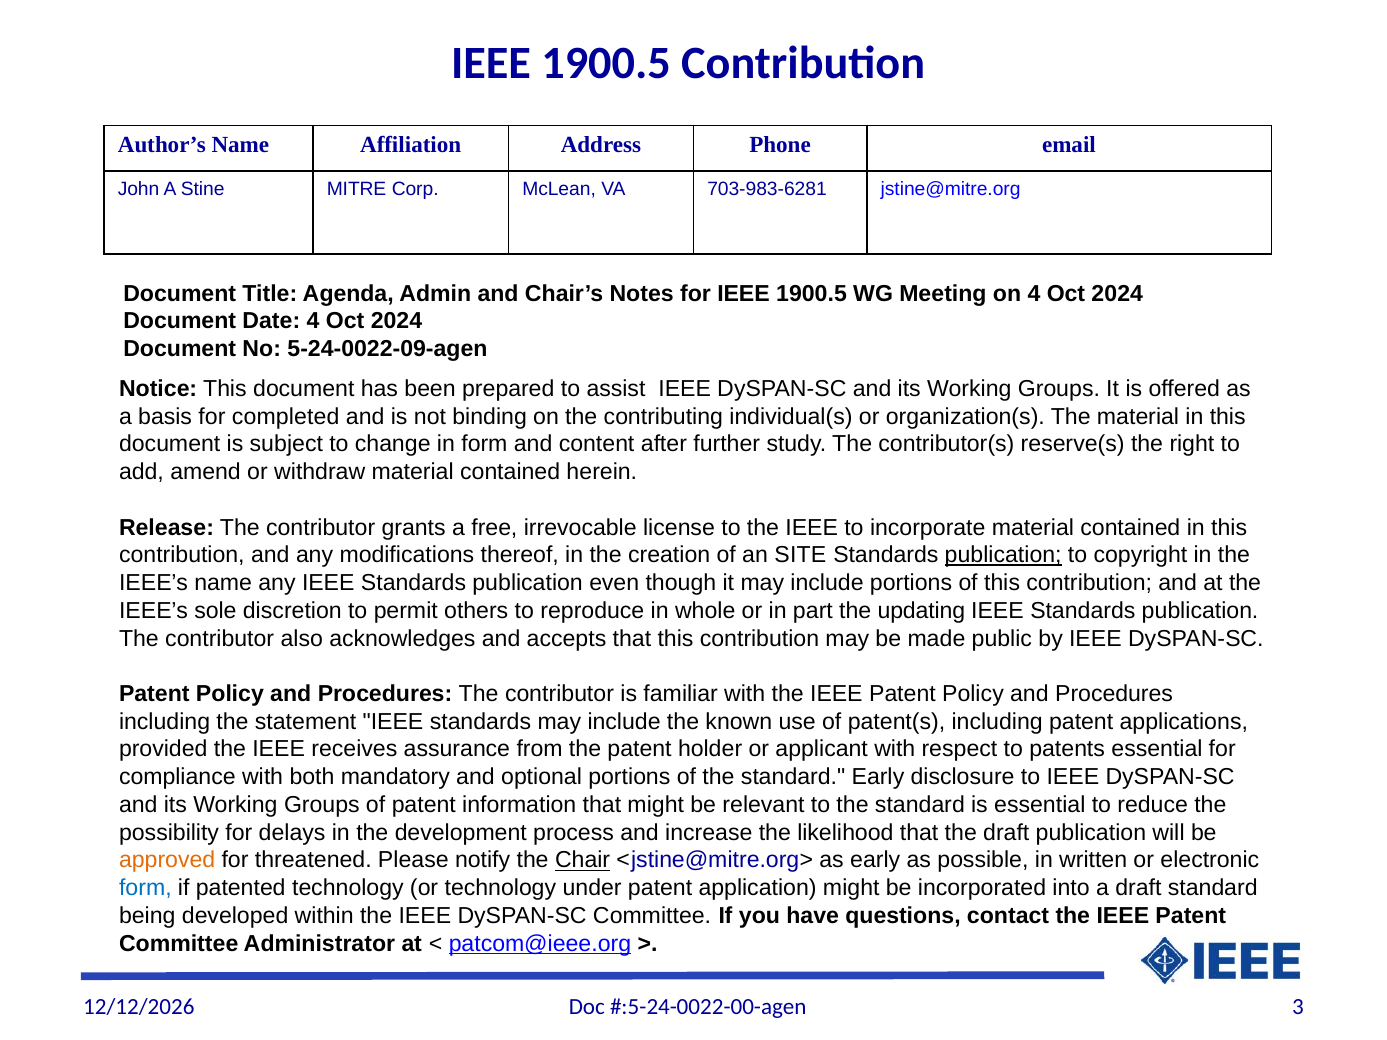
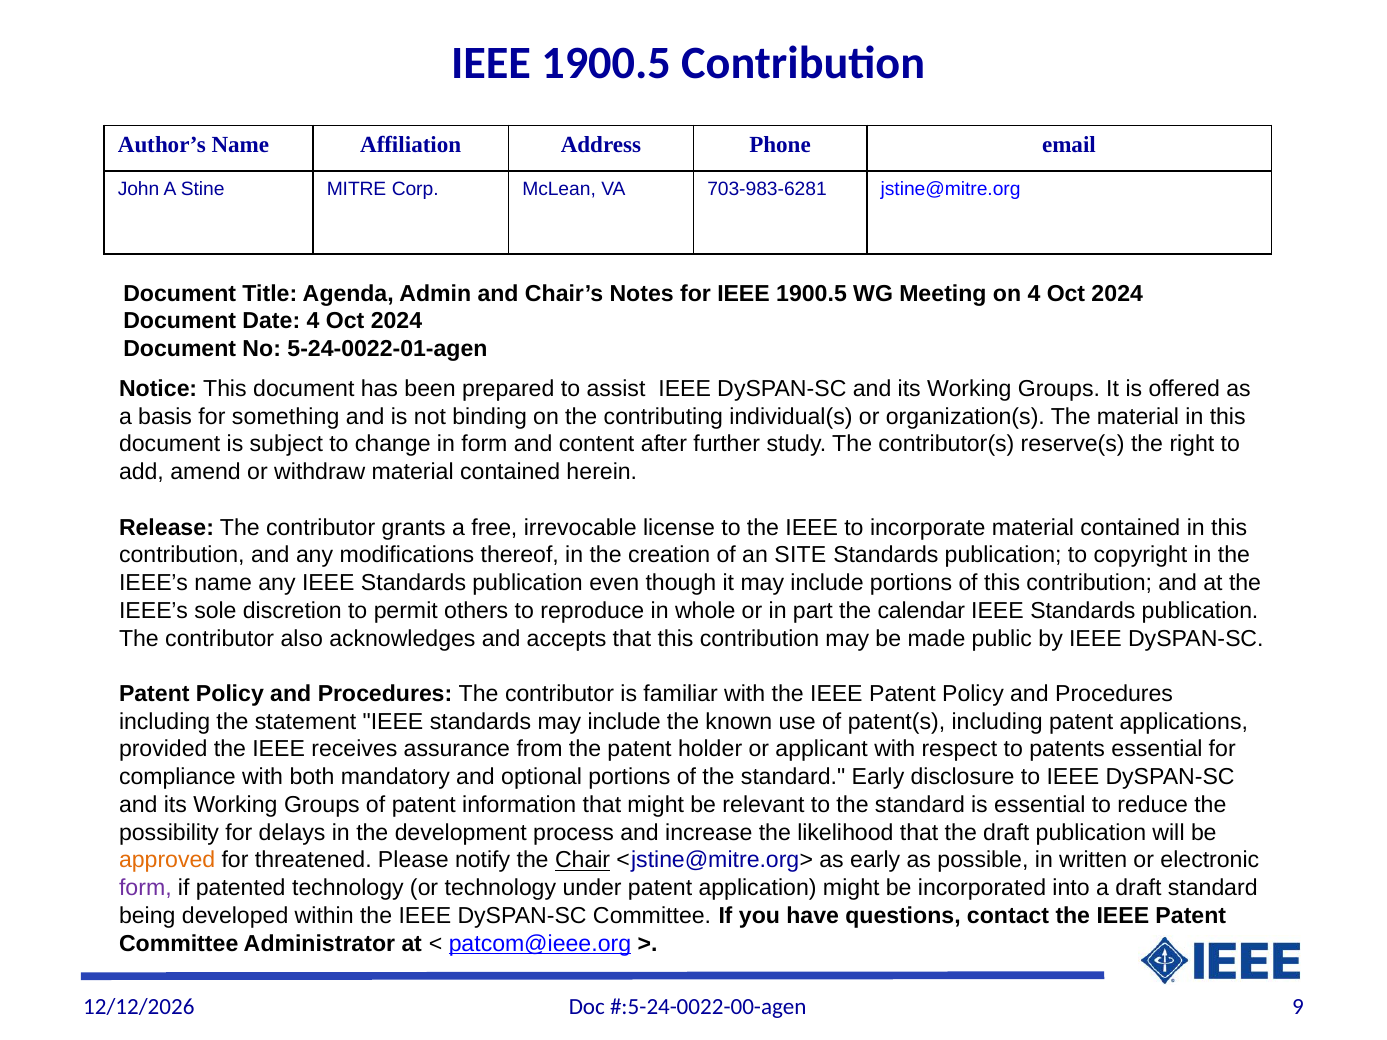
5-24-0022-09-agen: 5-24-0022-09-agen -> 5-24-0022-01-agen (387, 349)
completed: completed -> something (286, 417)
publication underline: present -> none (1003, 555)
updating: updating -> calendar (921, 611)
form colour: blue -> purple (145, 888)
3: 3 -> 9 (1298, 1007)
